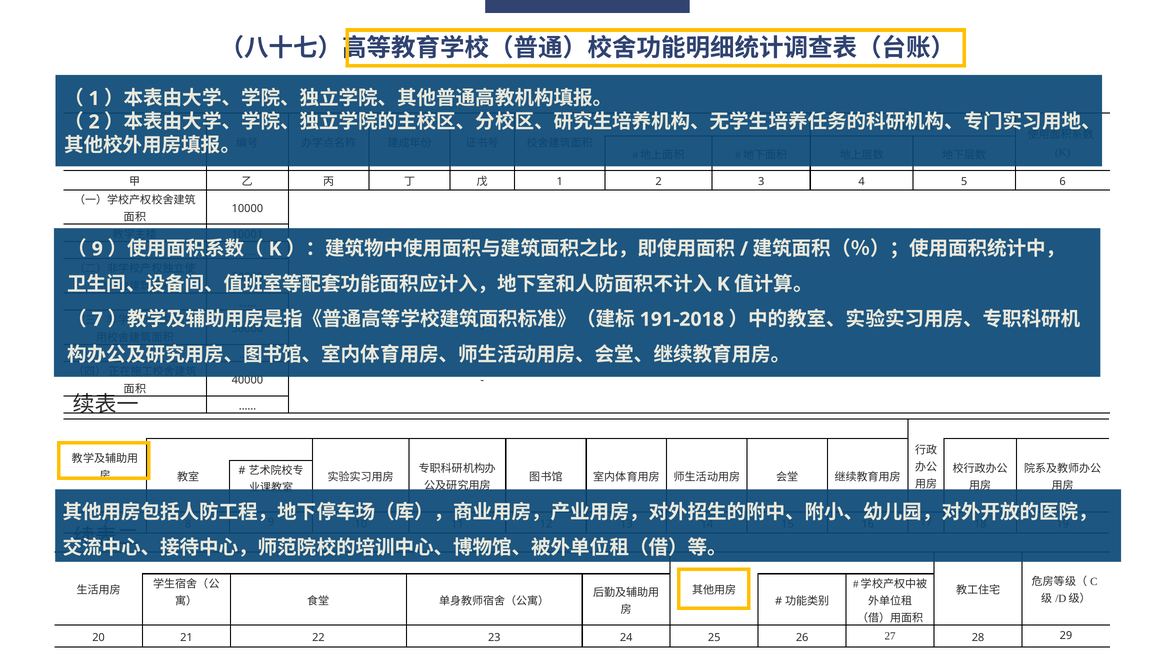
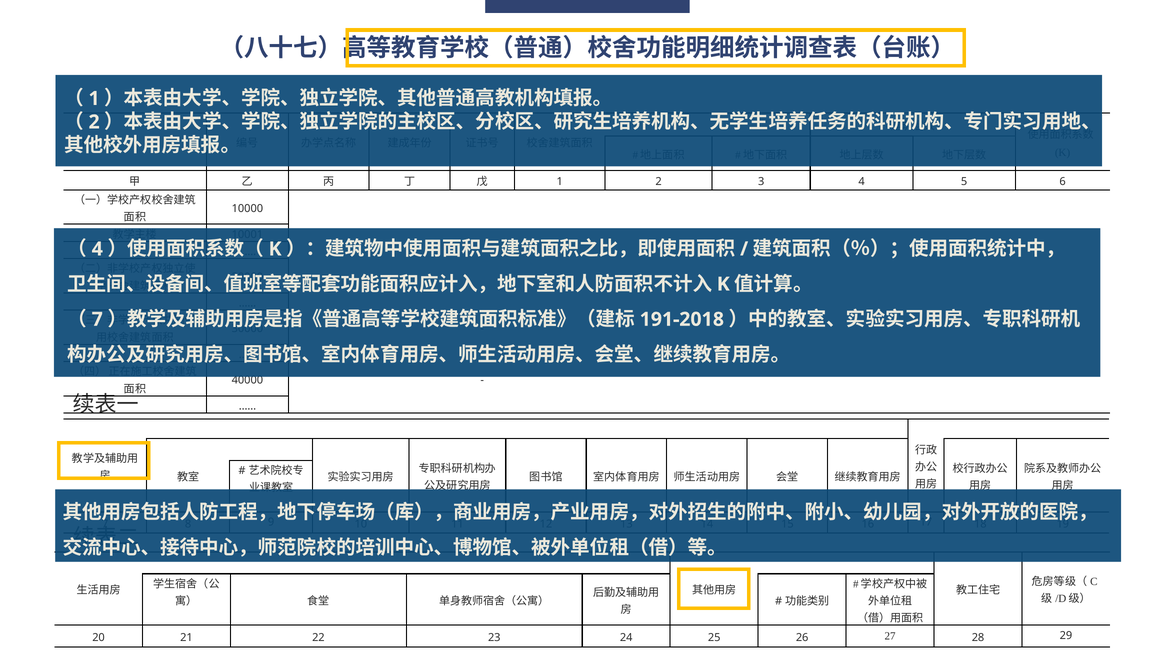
9: 9 -> 4 (97, 249)
